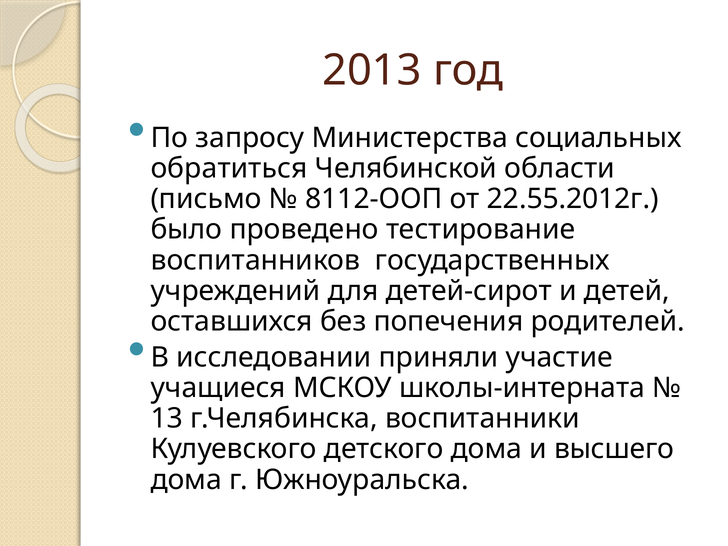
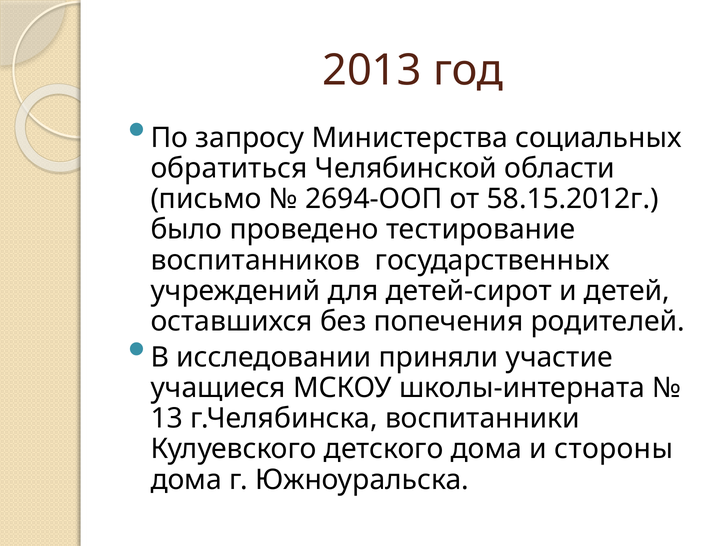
8112-ООП: 8112-ООП -> 2694-ООП (374, 199)
22.55.2012г: 22.55.2012г -> 58.15.2012г (573, 199)
высшего: высшего -> стороны (614, 449)
